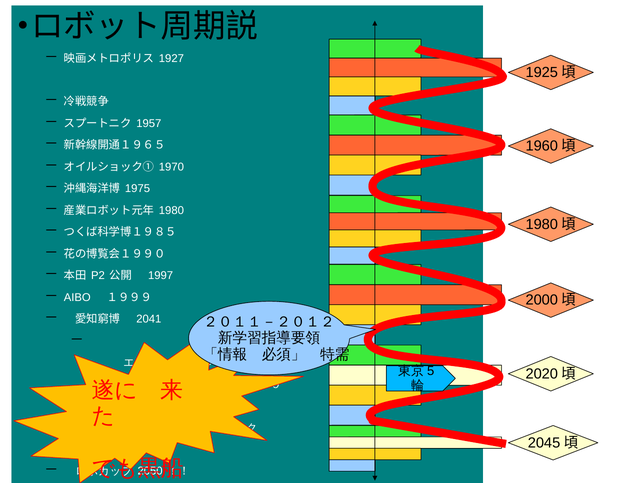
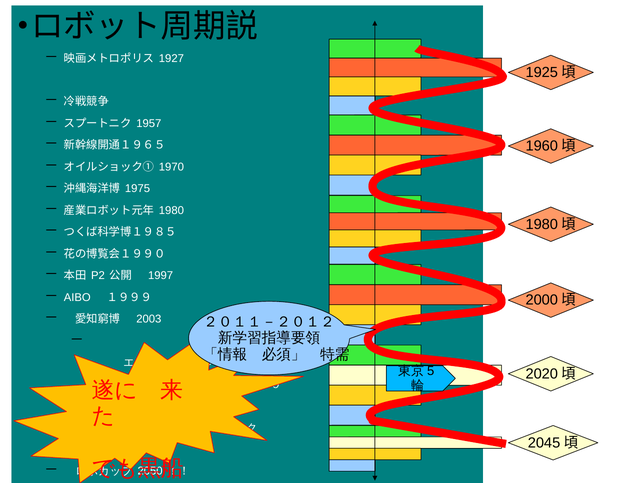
2041: 2041 -> 2003 (149, 319)
